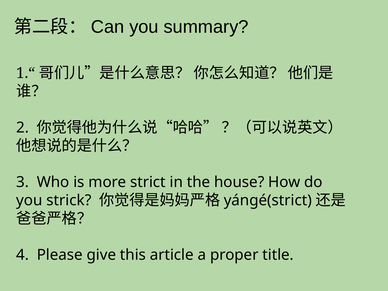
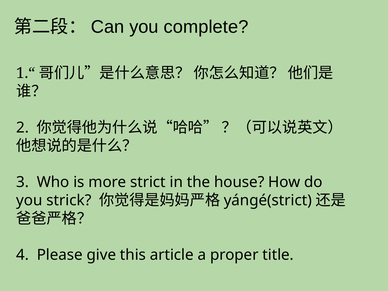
summary: summary -> complete (206, 27)
